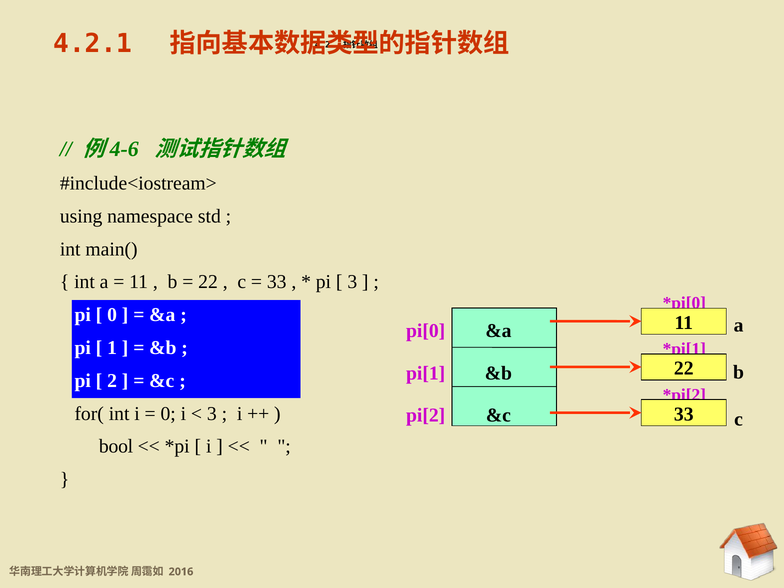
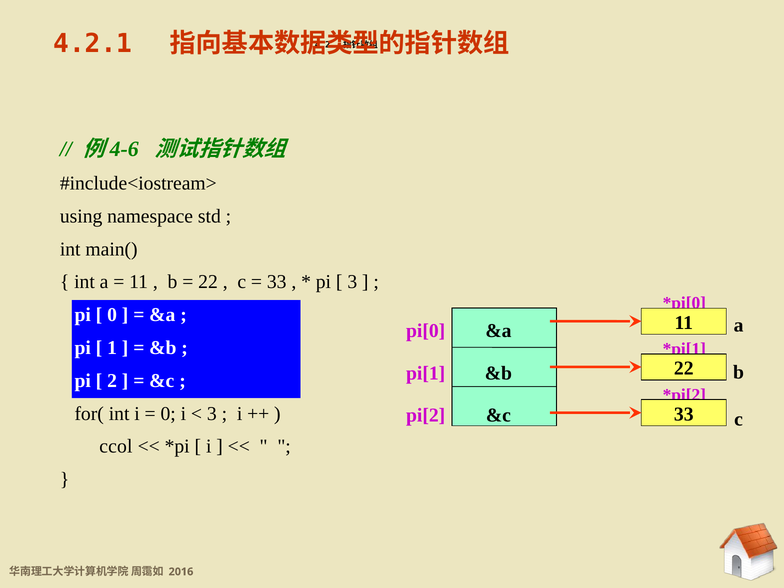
bool: bool -> ccol (116, 446)
